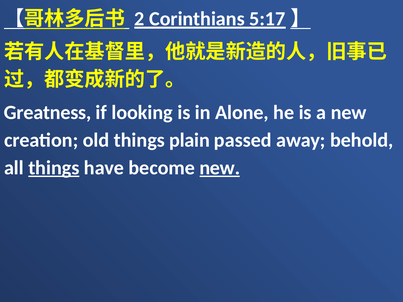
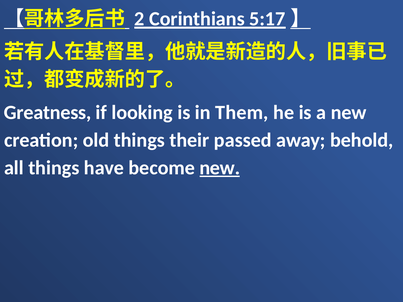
Alone: Alone -> Them (242, 113)
plain: plain -> their (189, 140)
things underline: present -> none (54, 168)
